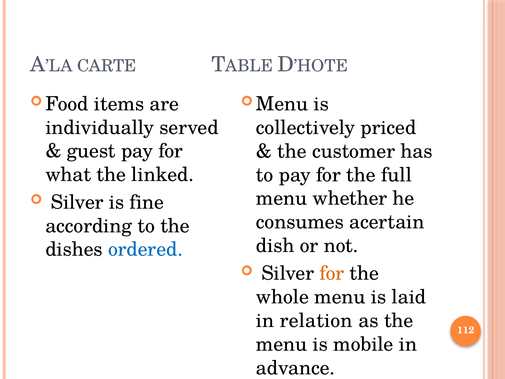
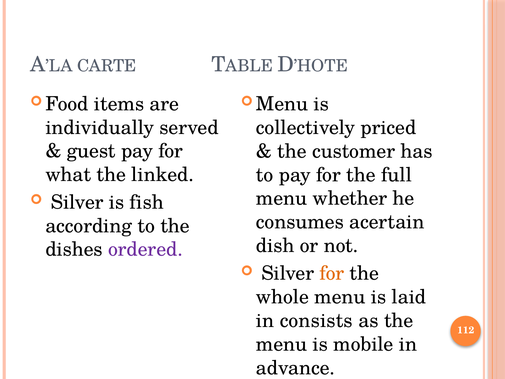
fine: fine -> fish (147, 202)
ordered colour: blue -> purple (145, 249)
relation: relation -> consists (316, 320)
